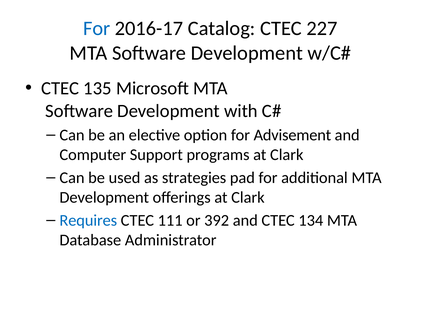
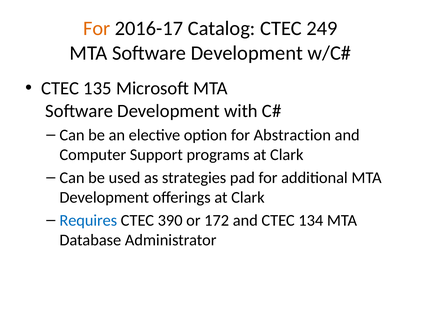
For colour: blue -> orange (97, 28)
227: 227 -> 249 (322, 28)
Advisement: Advisement -> Abstraction (292, 135)
111: 111 -> 390 (170, 220)
392: 392 -> 172 (217, 220)
